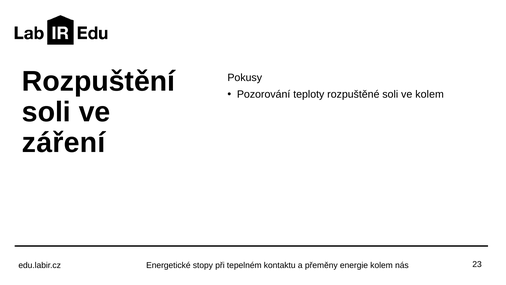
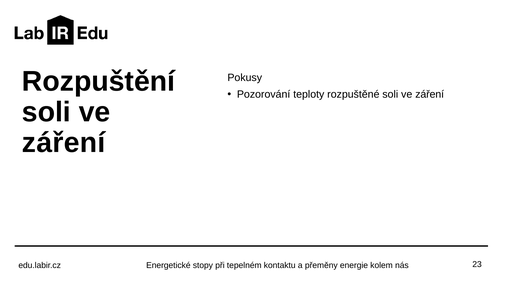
rozpuštěné soli ve kolem: kolem -> záření (430, 94)
